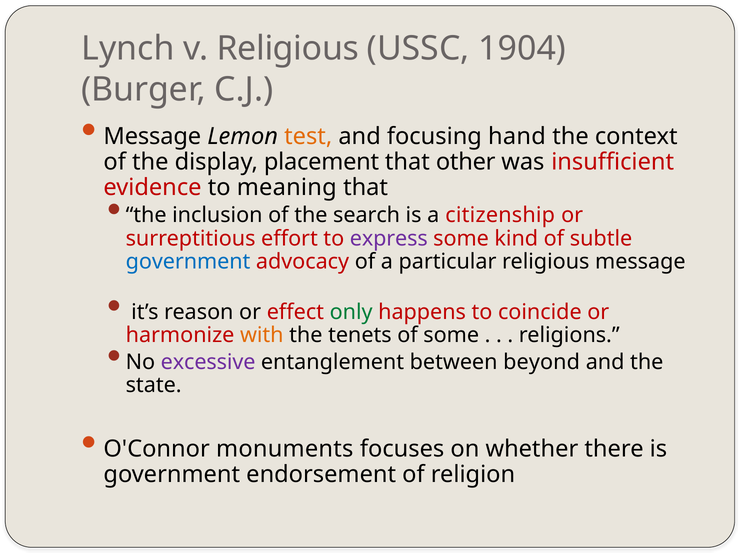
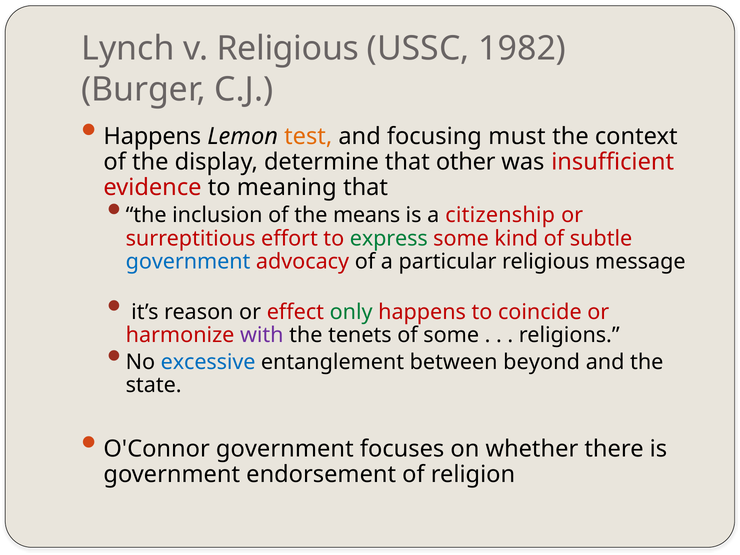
1904: 1904 -> 1982 (522, 49)
Message: Message -> Happens (152, 137)
hand: hand -> must (517, 137)
placement: placement -> determine (321, 162)
search: search -> means (367, 215)
express colour: purple -> green (389, 239)
with colour: orange -> purple (262, 335)
excessive colour: purple -> blue (208, 362)
O'Connor monuments: monuments -> government (285, 449)
